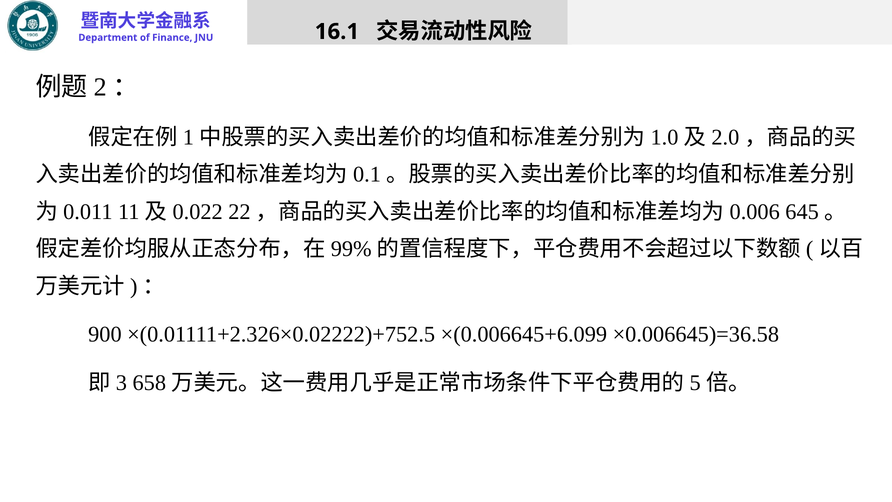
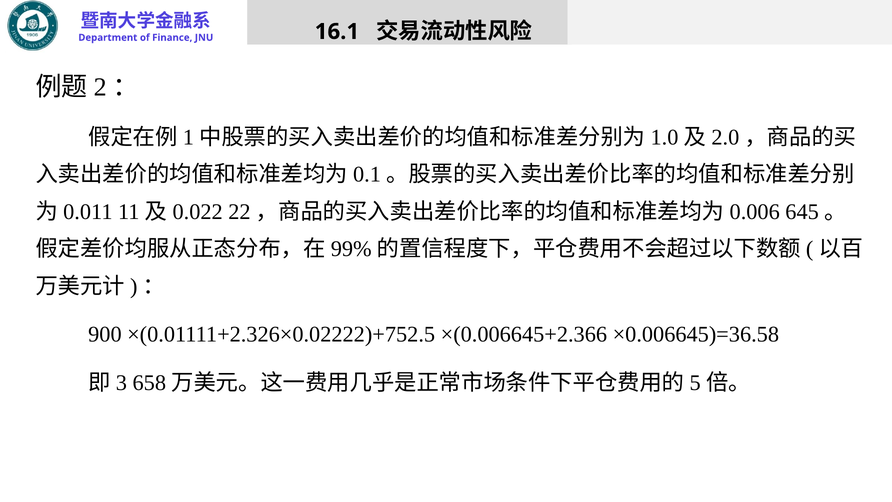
×(0.006645+6.099: ×(0.006645+6.099 -> ×(0.006645+2.366 (524, 334)
